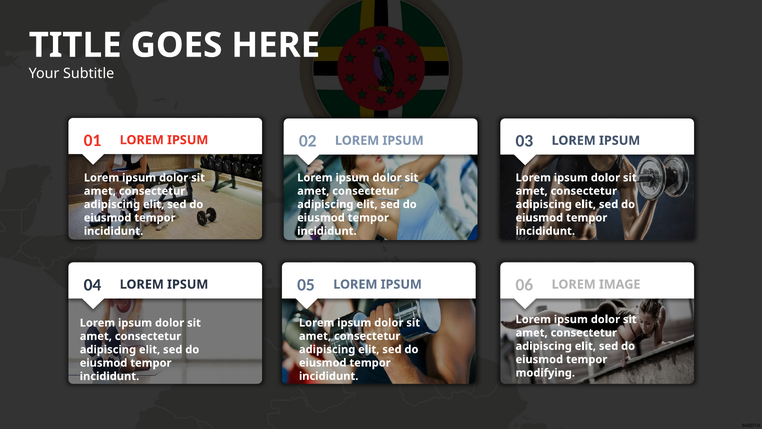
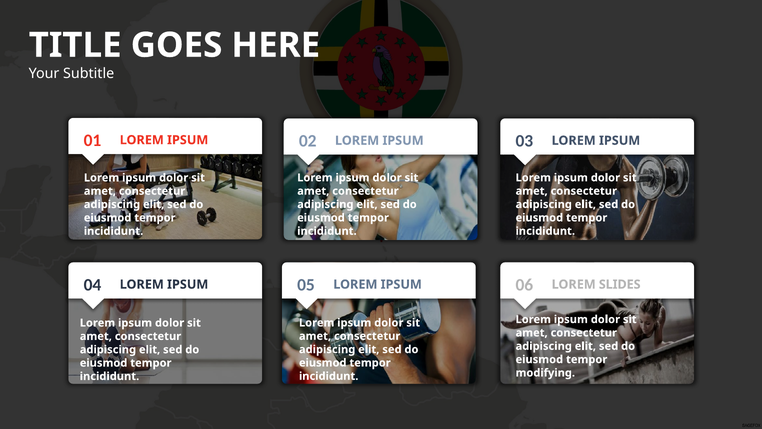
IMAGE: IMAGE -> SLIDES (620, 284)
